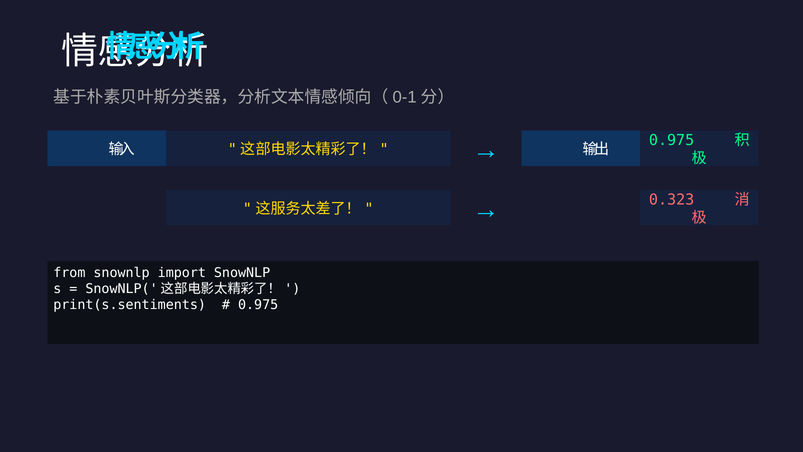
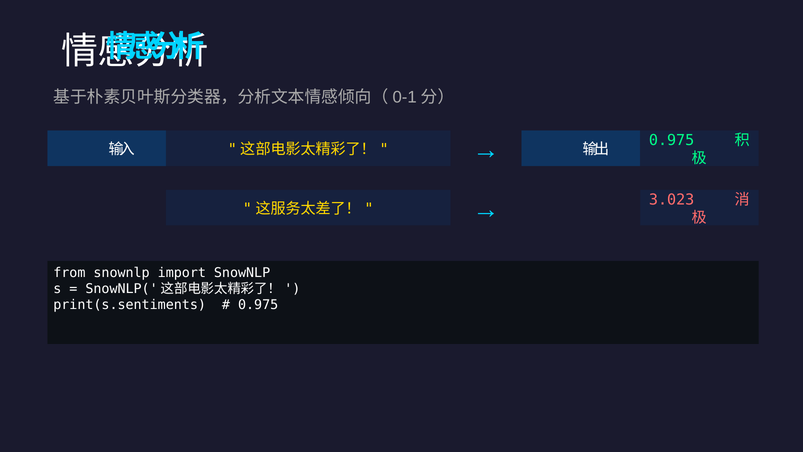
0.323: 0.323 -> 3.023 (672, 199)
